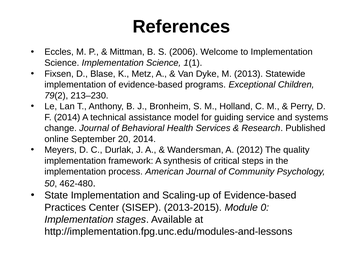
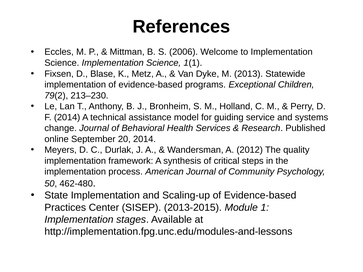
0: 0 -> 1 (265, 208)
